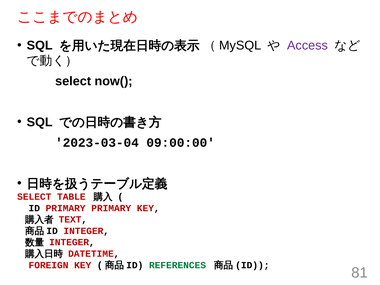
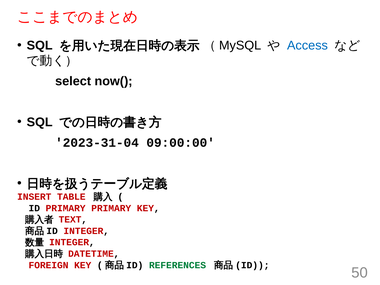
Access colour: purple -> blue (307, 46)
2023-03-04: 2023-03-04 -> 2023-31-04 (97, 143)
SELECT: SELECT -> INSERT (34, 197)
81: 81 -> 50 (360, 273)
